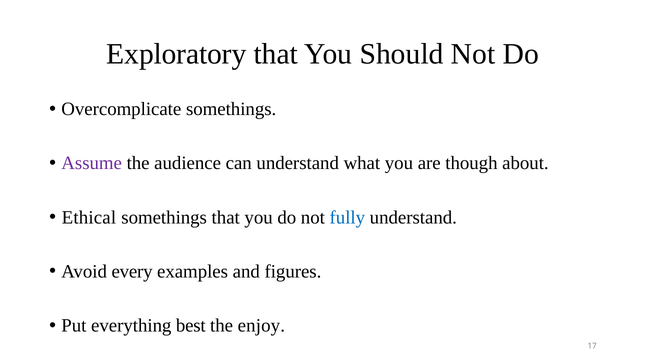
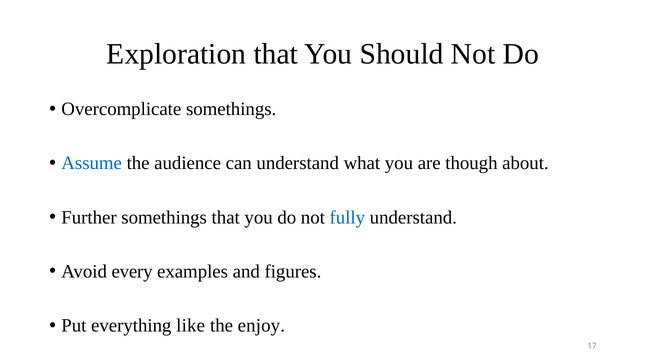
Exploratory: Exploratory -> Exploration (176, 54)
Assume colour: purple -> blue (92, 163)
Ethical: Ethical -> Further (89, 218)
best: best -> like (191, 326)
